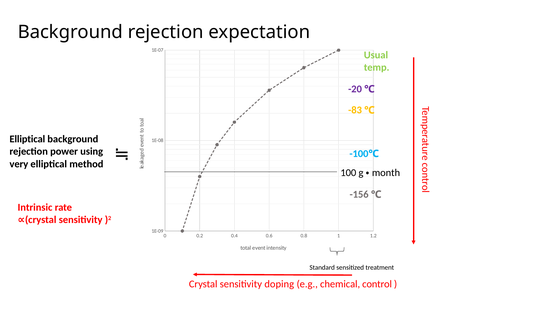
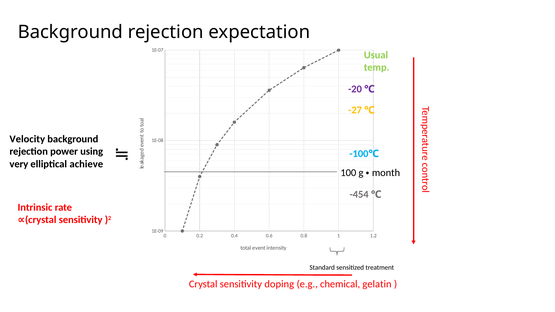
-83: -83 -> -27 (355, 110)
Elliptical: Elliptical -> Velocity (27, 139)
method: method -> achieve (86, 164)
-156: -156 -> -454 (359, 195)
control: control -> gelatin (377, 284)
